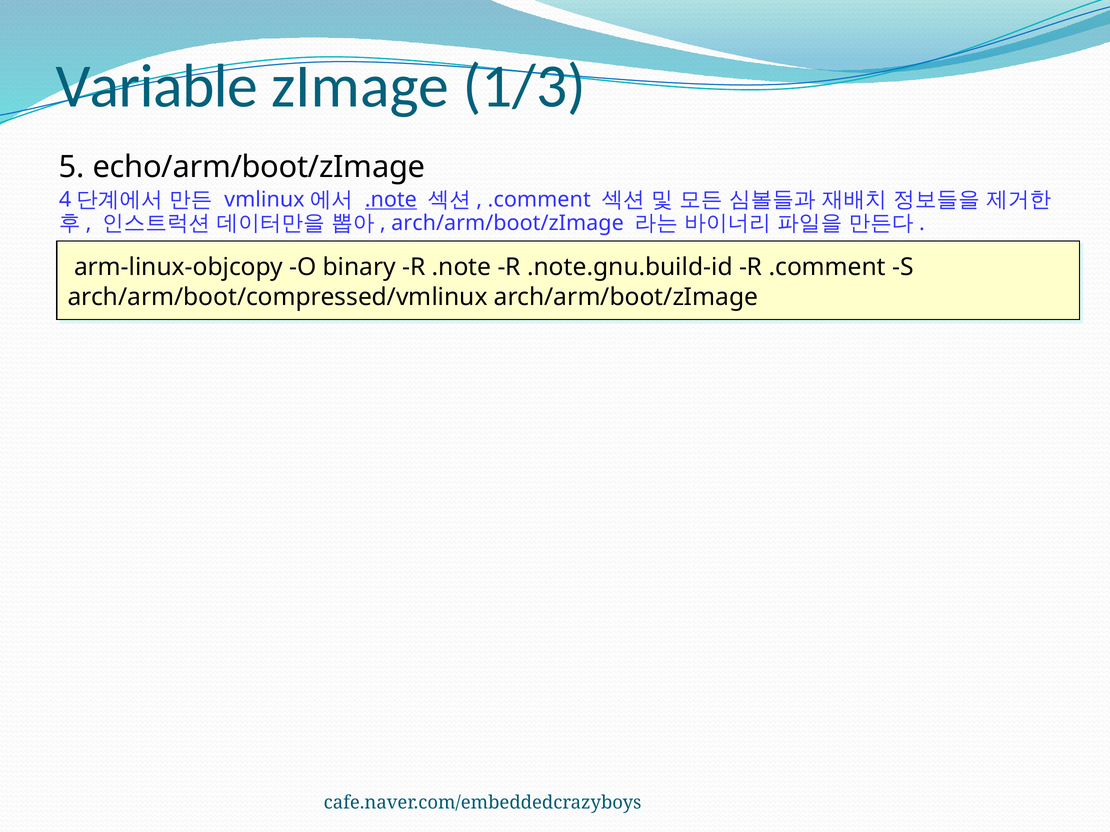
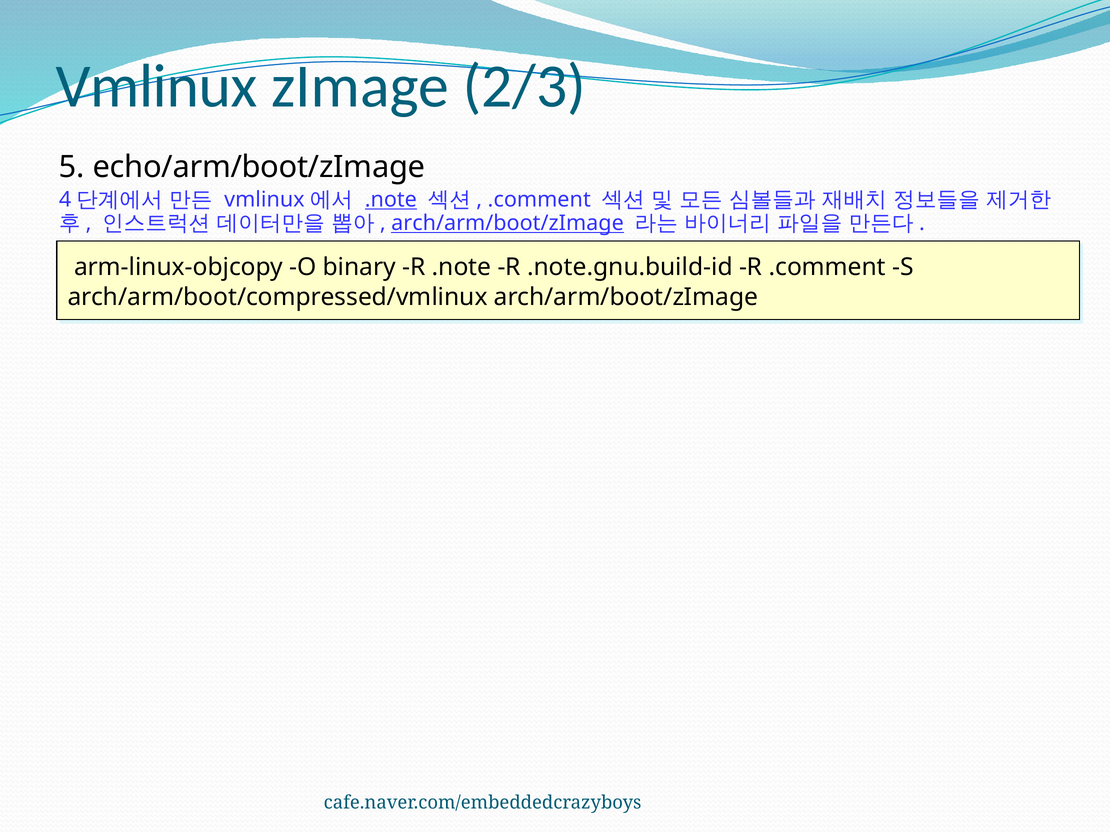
Variable: Variable -> Vmlinux (157, 86)
1/3: 1/3 -> 2/3 (524, 86)
arch/arm/boot/zImage underline: none -> present (508, 223)
